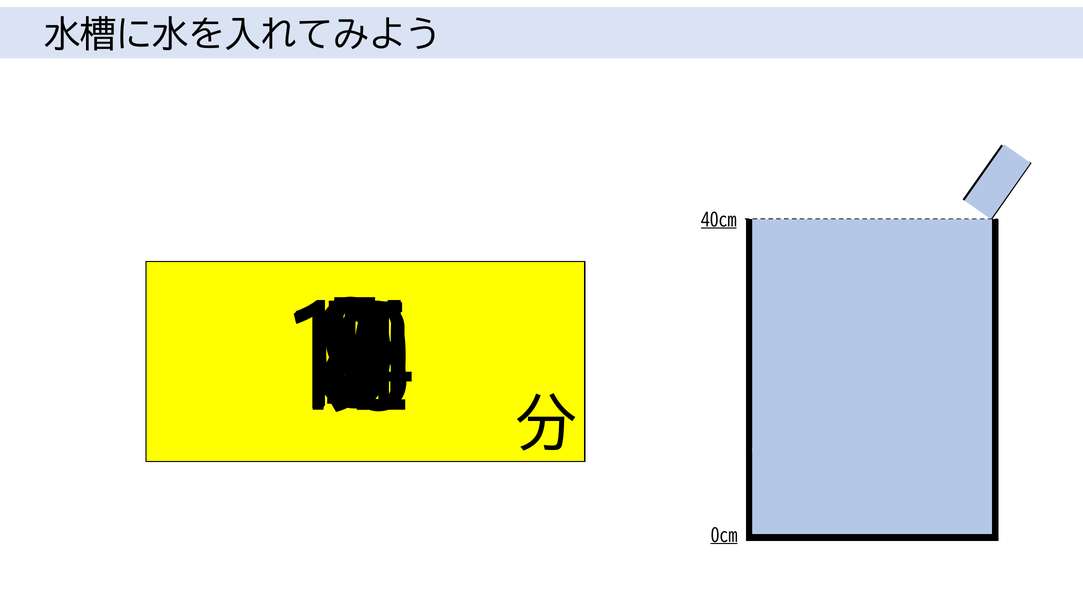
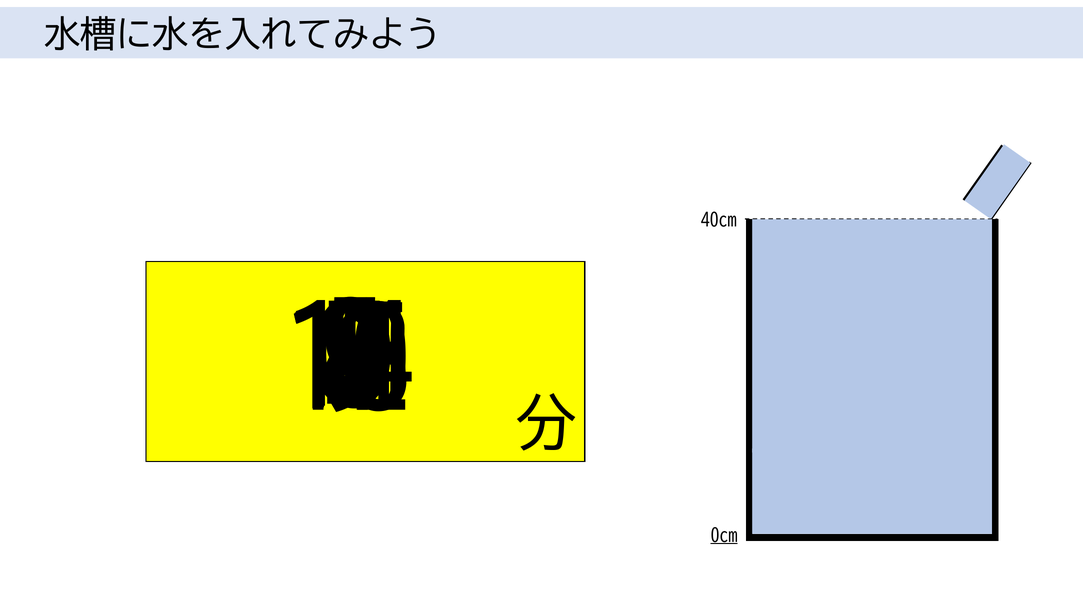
40cm underline: present -> none (719, 220)
